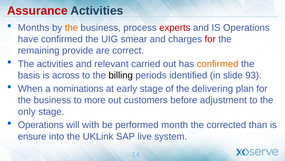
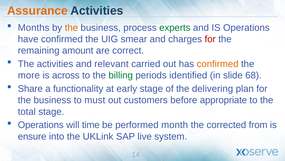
Assurance colour: red -> orange (37, 11)
experts colour: red -> green (175, 28)
provide: provide -> amount (78, 50)
basis: basis -> more (29, 75)
billing colour: black -> green (121, 75)
93: 93 -> 68 (253, 75)
When: When -> Share (30, 88)
nominations: nominations -> functionality (78, 88)
more: more -> must (95, 100)
adjustment: adjustment -> appropriate (223, 100)
only: only -> total (27, 111)
with: with -> time (91, 124)
than: than -> from (258, 124)
